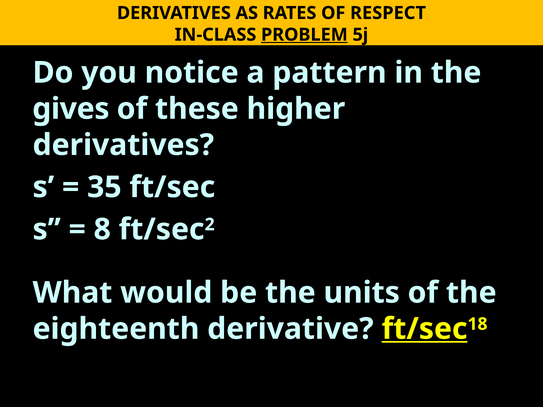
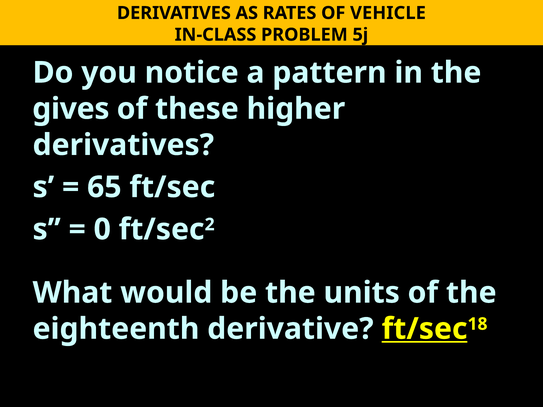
RESPECT: RESPECT -> VEHICLE (388, 13)
PROBLEM underline: present -> none (304, 35)
35: 35 -> 65 (104, 187)
8: 8 -> 0 (102, 230)
